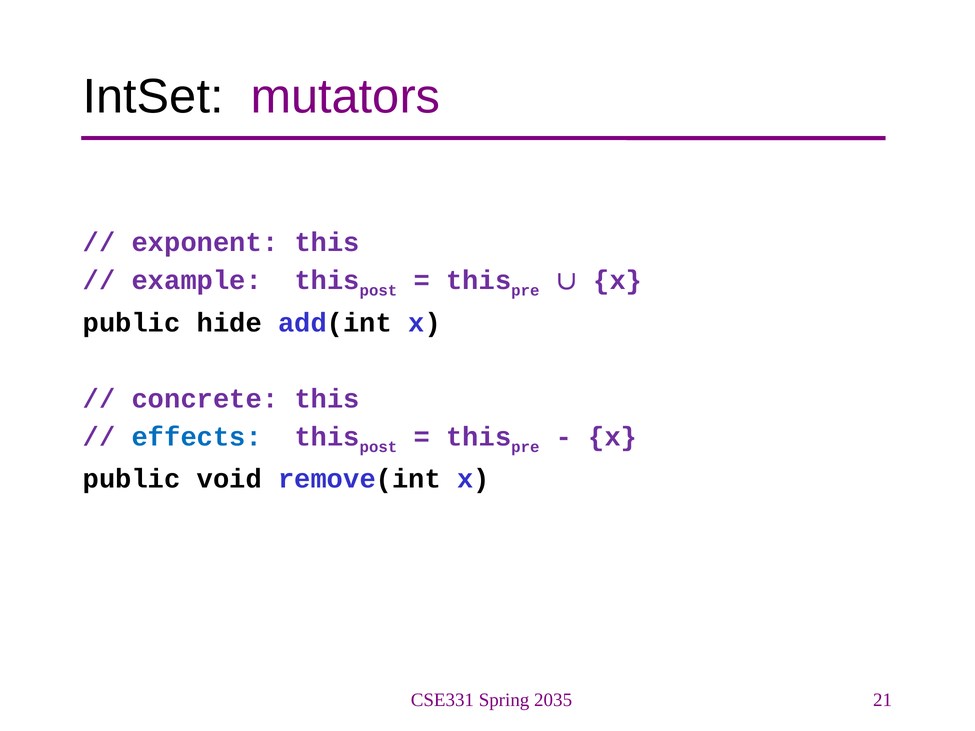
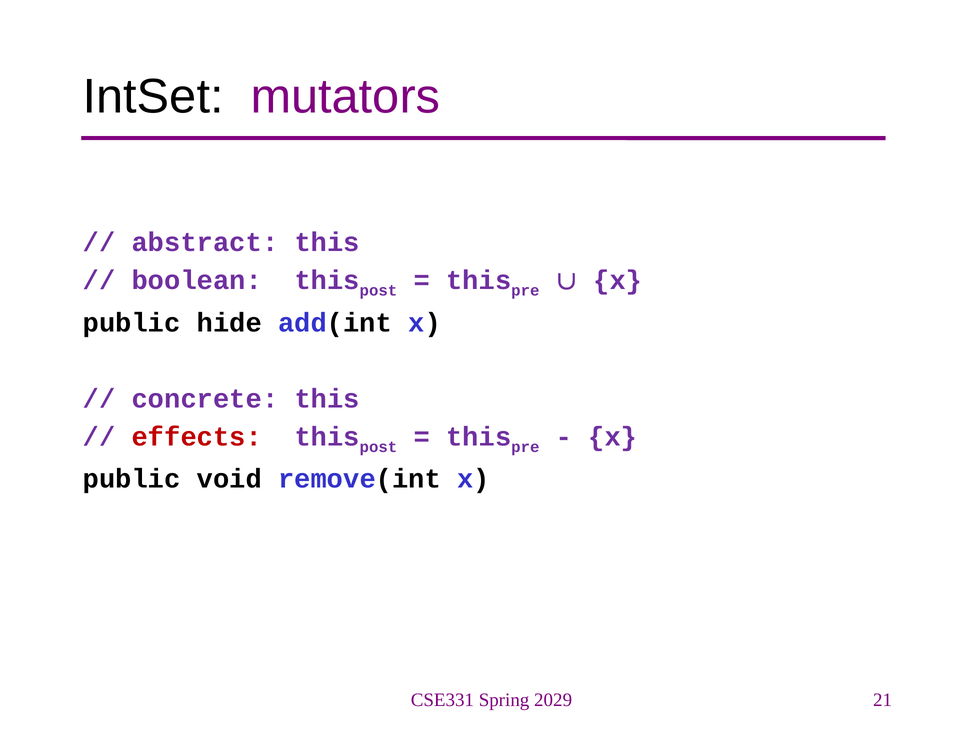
exponent: exponent -> abstract (205, 242)
example: example -> boolean (197, 280)
effects colour: blue -> red (197, 437)
2035: 2035 -> 2029 (553, 700)
